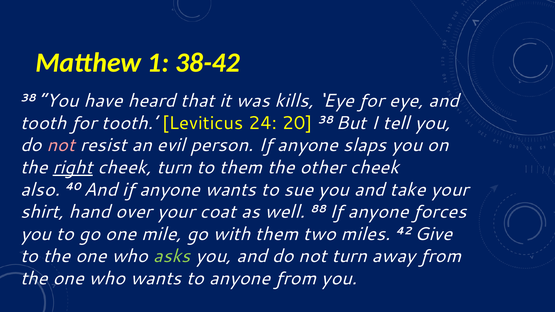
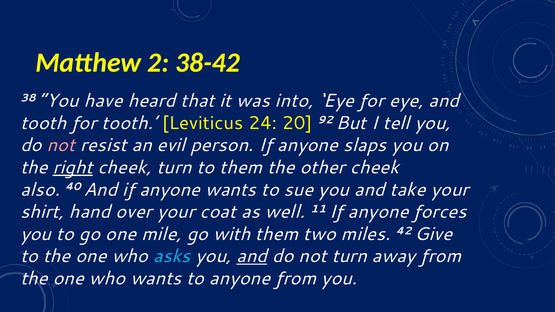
1: 1 -> 2 (158, 63)
kills: kills -> into (294, 101)
20 38: 38 -> 92 (325, 120)
88: 88 -> 11 (318, 209)
asks colour: light green -> light blue (172, 256)
and underline: none -> present (252, 256)
